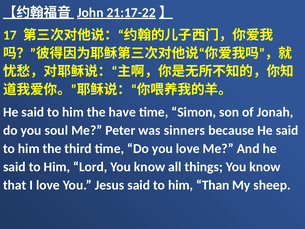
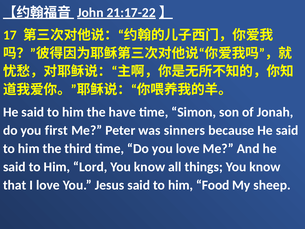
soul: soul -> first (56, 130)
Than: Than -> Food (213, 185)
